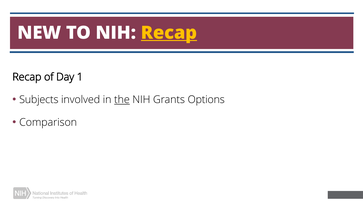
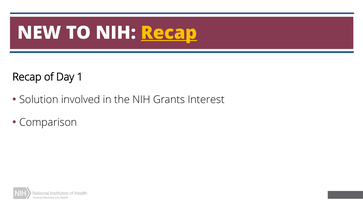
Subjects: Subjects -> Solution (39, 100)
the underline: present -> none (122, 100)
Options: Options -> Interest (206, 100)
